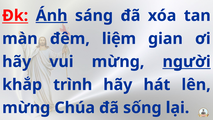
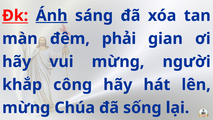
liệm: liệm -> phải (119, 39)
người underline: present -> none (187, 62)
trình: trình -> công (73, 85)
